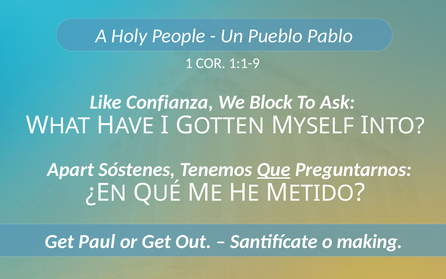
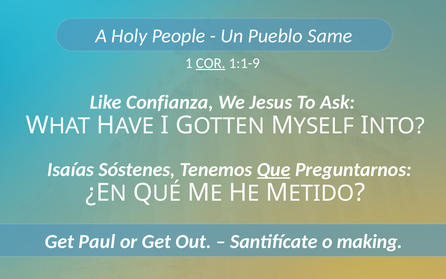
Pablo: Pablo -> Same (330, 36)
COR underline: none -> present (211, 63)
Block: Block -> Jesus (271, 102)
Apart: Apart -> Isaías (71, 169)
